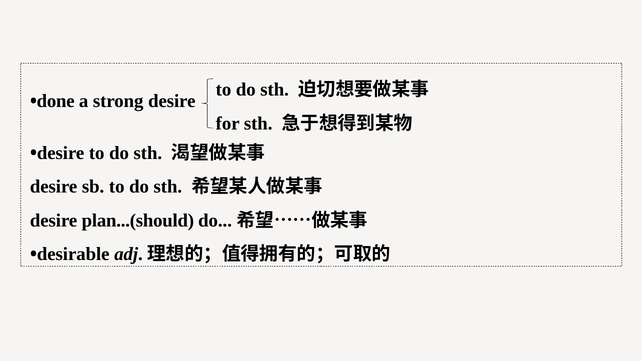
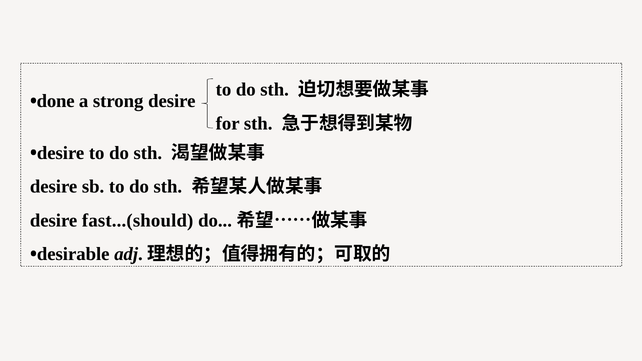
plan...(should: plan...(should -> fast...(should (138, 220)
